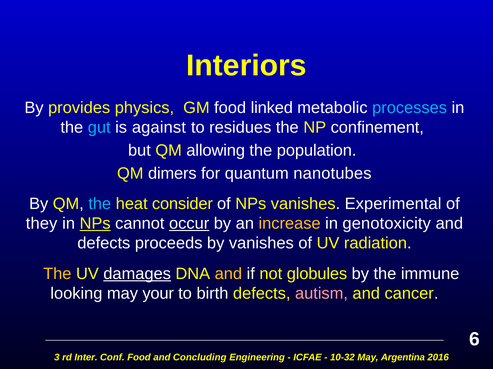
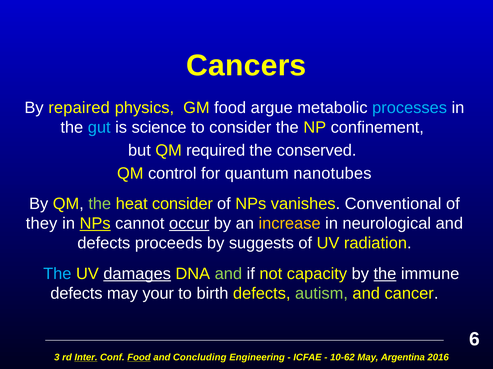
Interiors: Interiors -> Cancers (246, 66)
provides: provides -> repaired (79, 108)
linked: linked -> argue (272, 108)
against: against -> science (159, 128)
to residues: residues -> consider (240, 128)
allowing: allowing -> required (216, 151)
population: population -> conserved (317, 151)
dimers: dimers -> control (172, 174)
the colour: light blue -> light green (100, 204)
Experimental: Experimental -> Conventional (393, 204)
genotoxicity: genotoxicity -> neurological (387, 224)
by vanishes: vanishes -> suggests (261, 244)
The colour: yellow -> light blue (57, 274)
and colour: yellow -> light green (228, 274)
globules: globules -> capacity (317, 274)
the underline: none -> present (385, 274)
looking: looking -> defects (76, 294)
autism colour: pink -> light green (321, 294)
Inter underline: none -> present (86, 358)
Food underline: none -> present (139, 358)
10-32: 10-32 -> 10-62 (342, 358)
